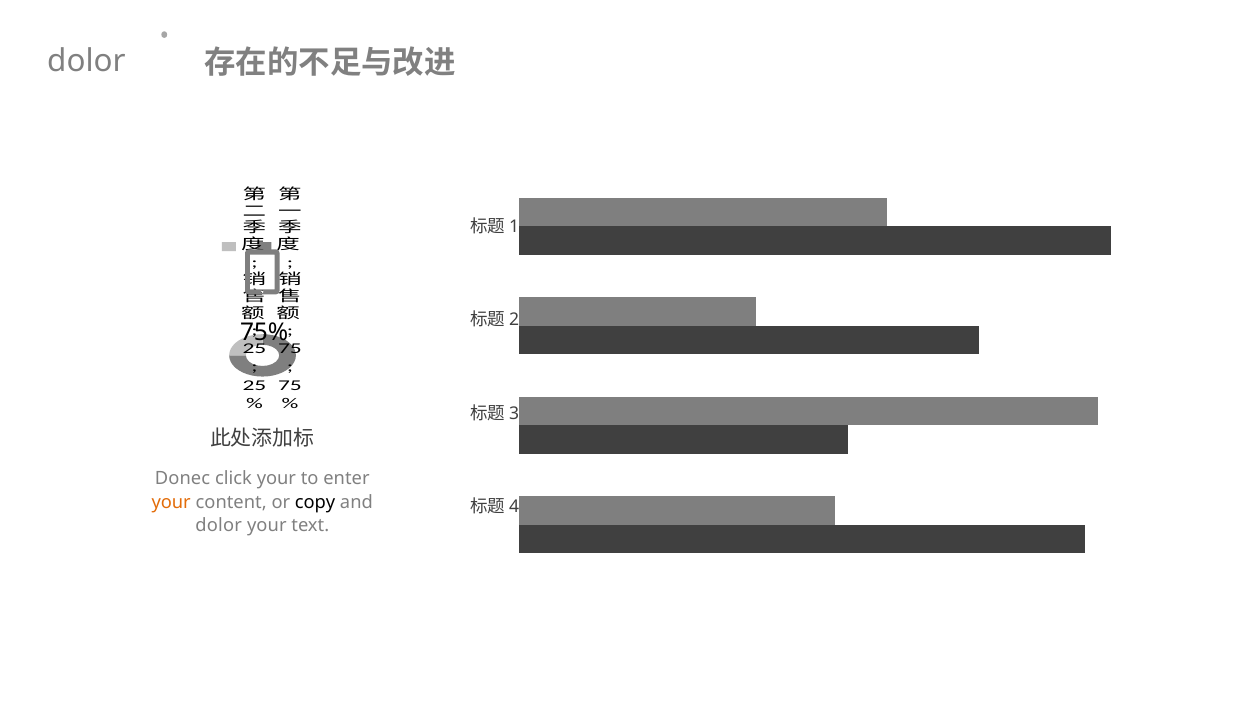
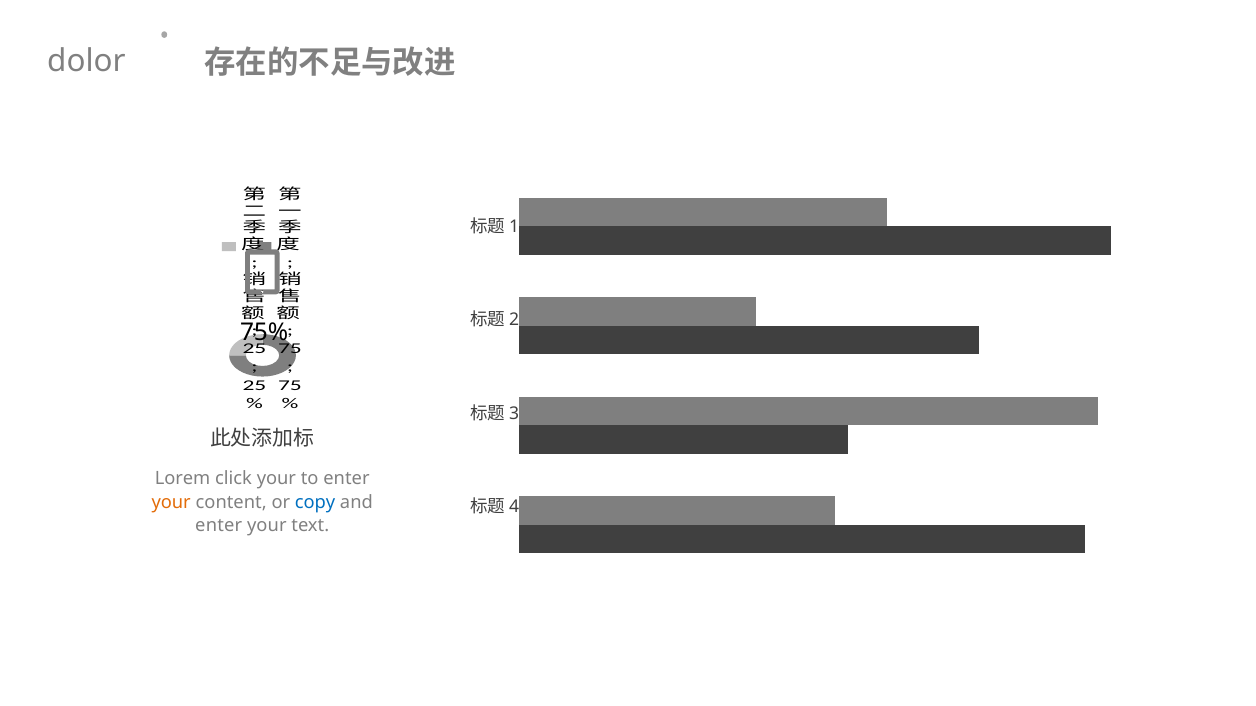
Donec: Donec -> Lorem (183, 479)
copy colour: black -> blue (315, 503)
dolor: dolor -> enter (219, 526)
